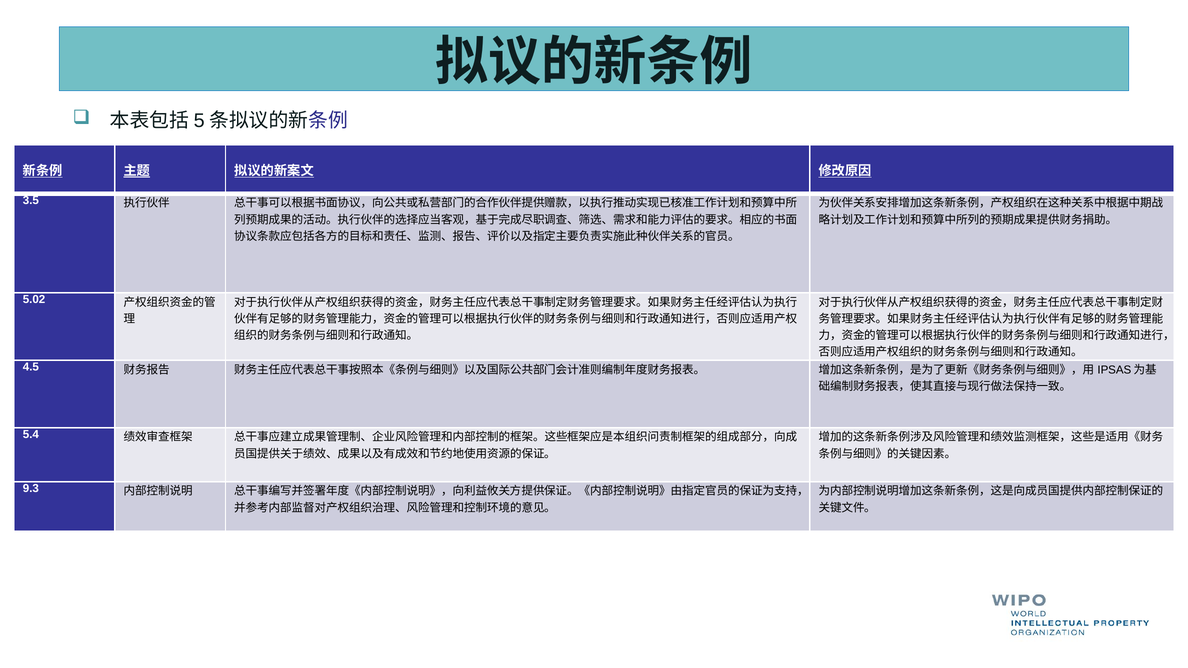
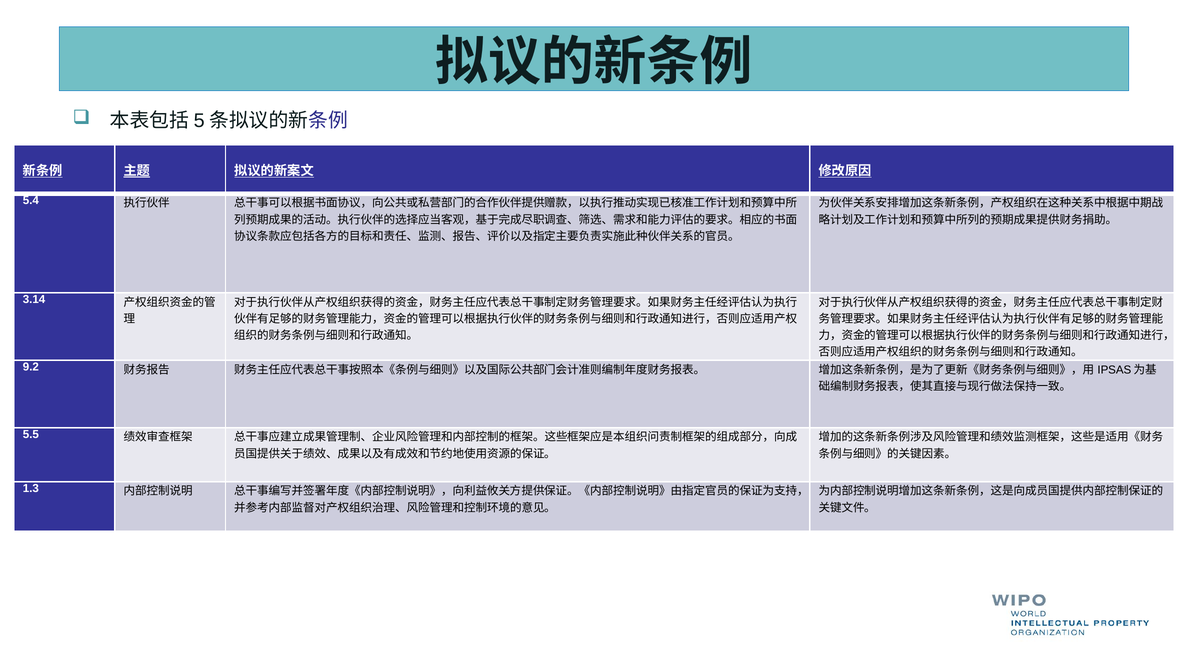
3.5: 3.5 -> 5.4 (31, 200)
5.02: 5.02 -> 3.14 (34, 300)
4.5: 4.5 -> 9.2 (31, 367)
5.4: 5.4 -> 5.5 (31, 435)
9.3: 9.3 -> 1.3 (31, 489)
